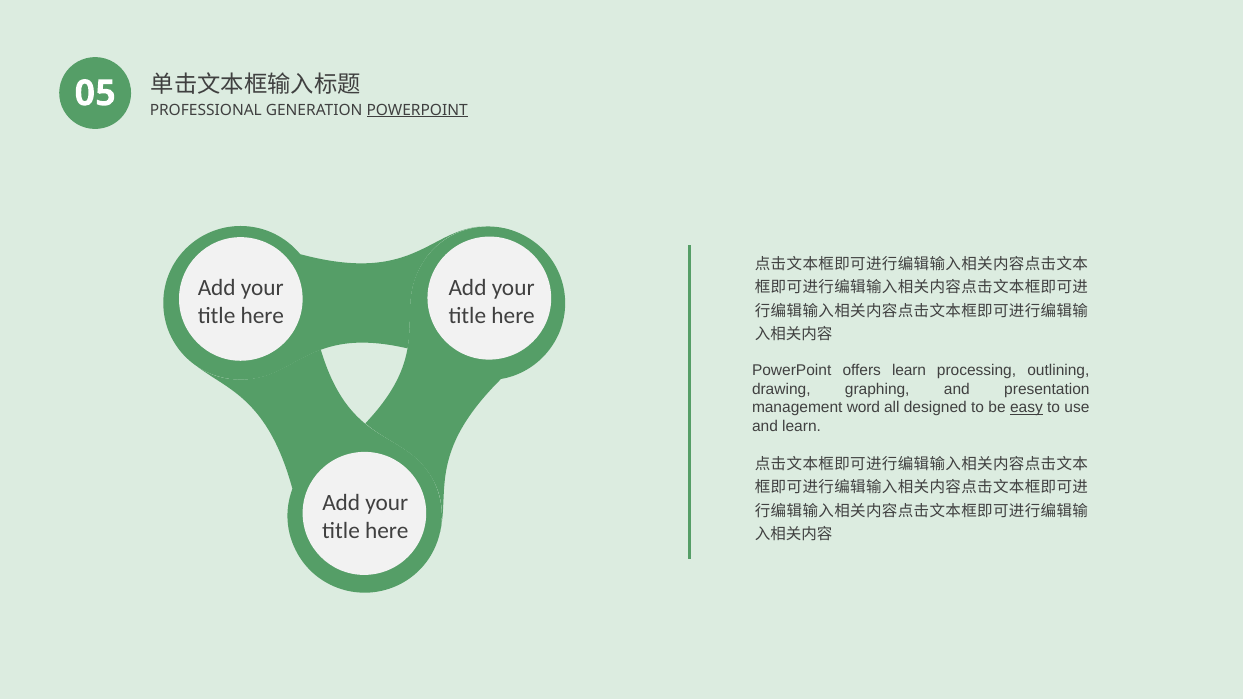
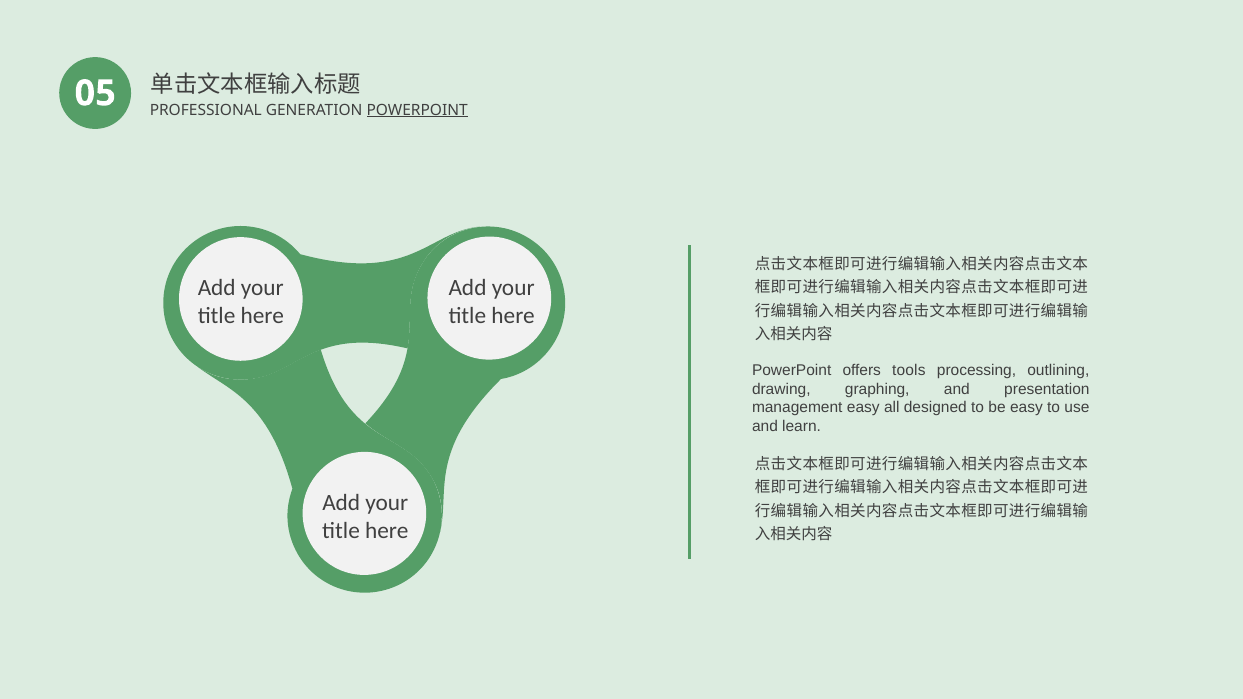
offers learn: learn -> tools (909, 370)
management word: word -> easy (863, 408)
easy underline: present -> none (1026, 408)
